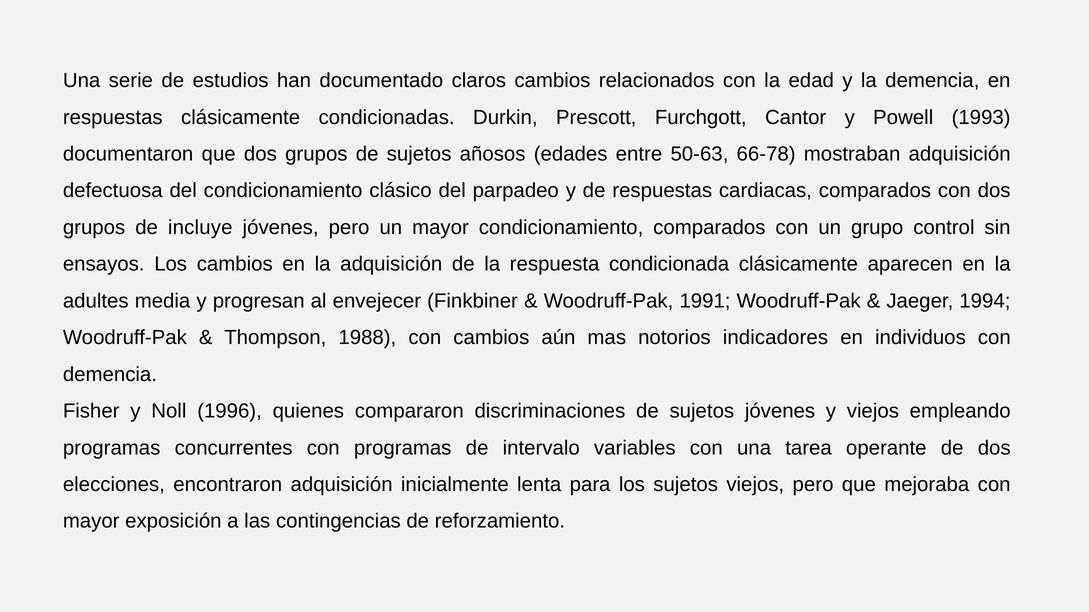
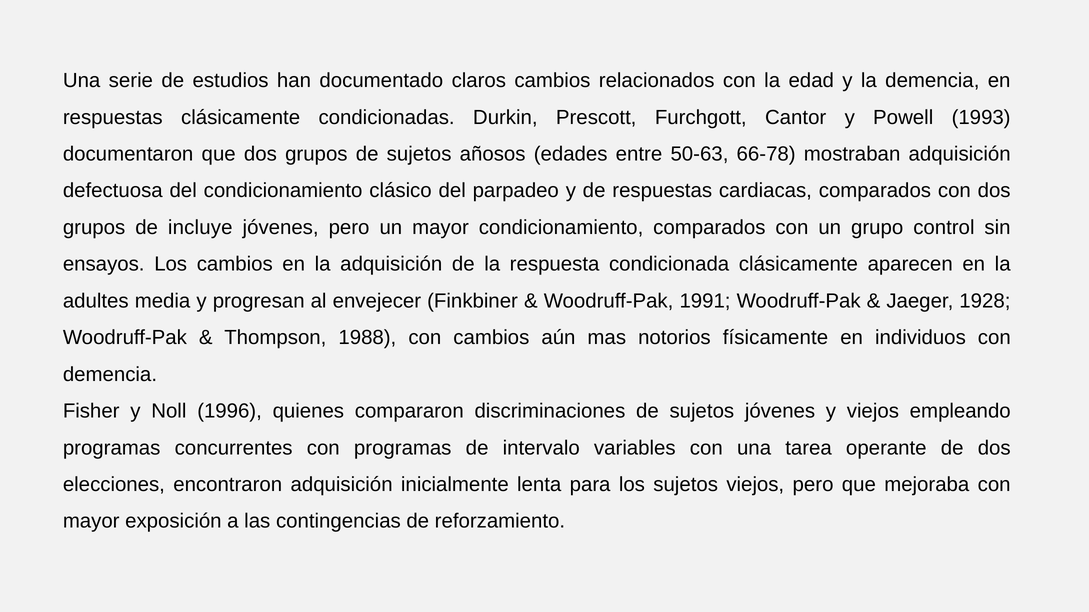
1994: 1994 -> 1928 (985, 301)
indicadores: indicadores -> físicamente (775, 338)
